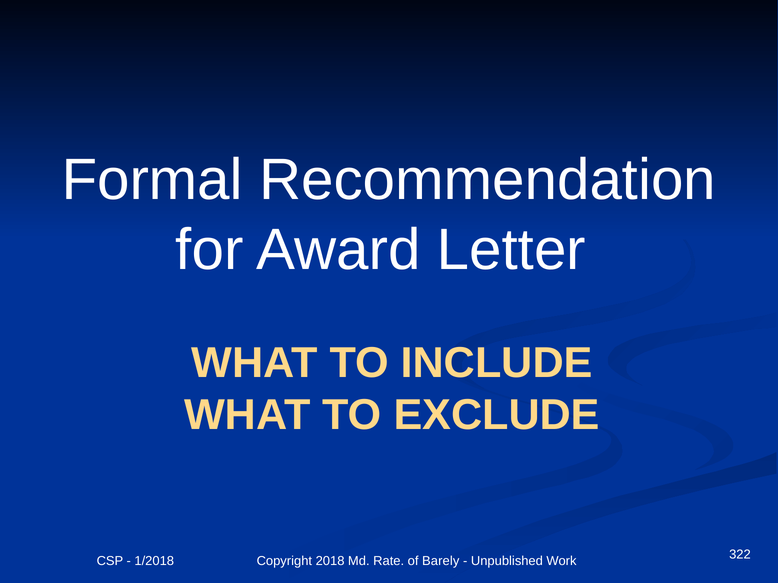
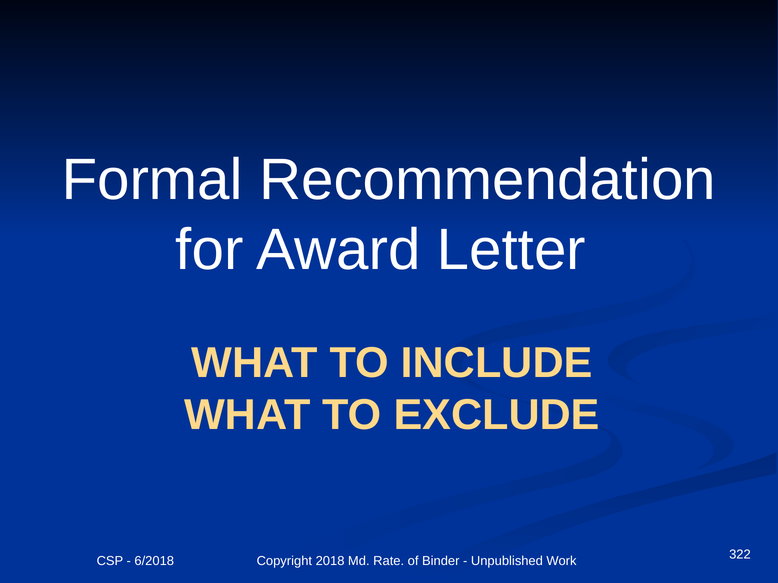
1/2018: 1/2018 -> 6/2018 (154, 561)
Barely: Barely -> Binder (441, 561)
